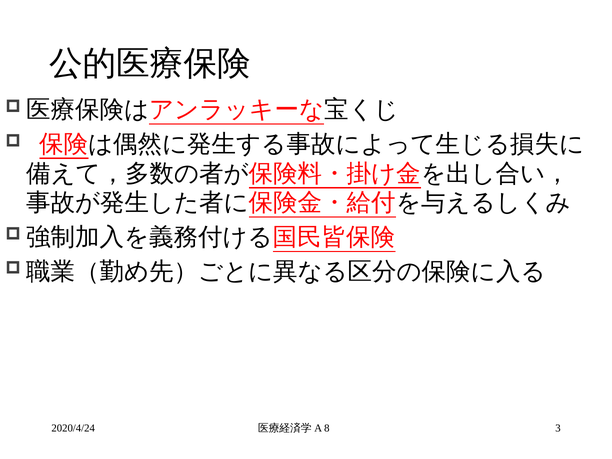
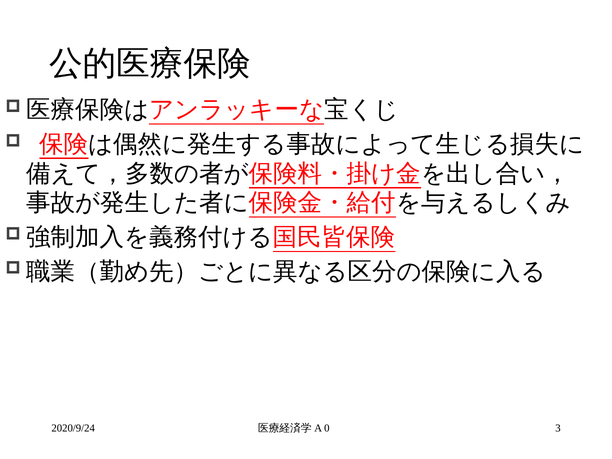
2020/4/24: 2020/4/24 -> 2020/9/24 (73, 428)
8: 8 -> 0 (327, 428)
